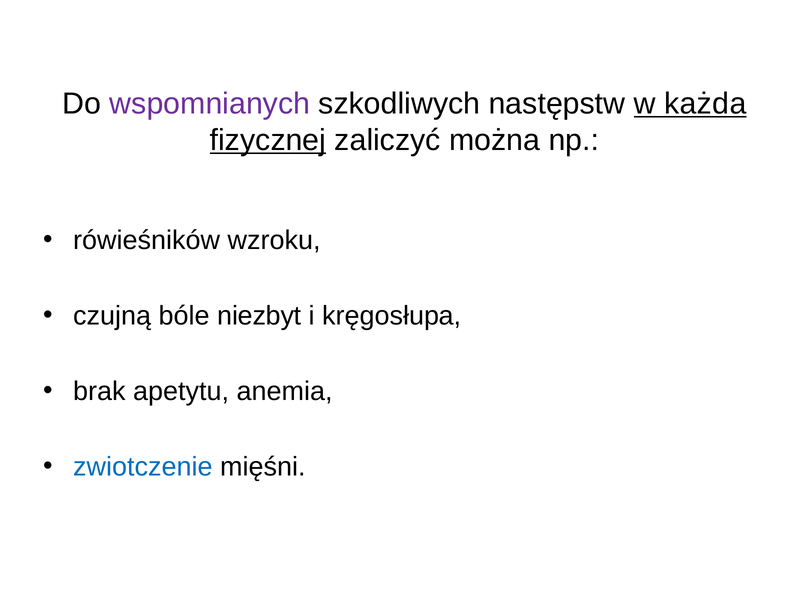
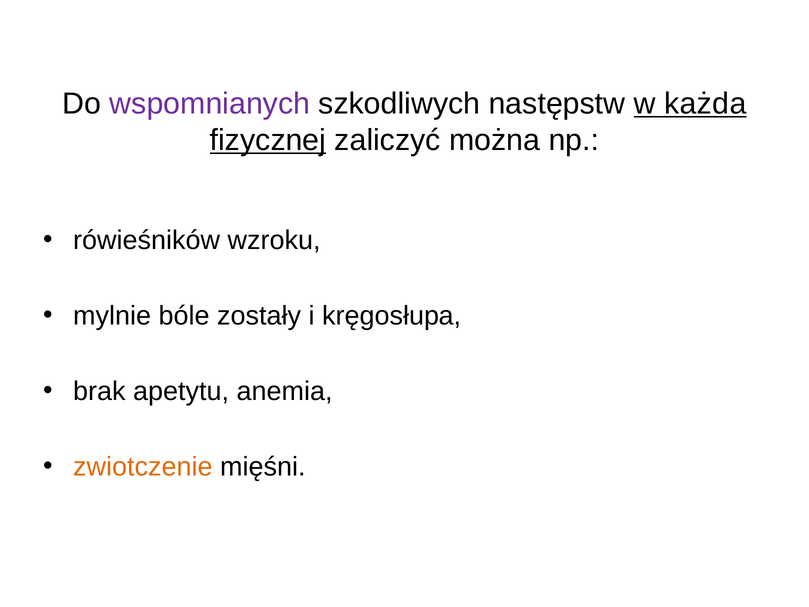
czujną: czujną -> mylnie (112, 316)
niezbyt: niezbyt -> zostały (259, 316)
zwiotczenie colour: blue -> orange (143, 467)
